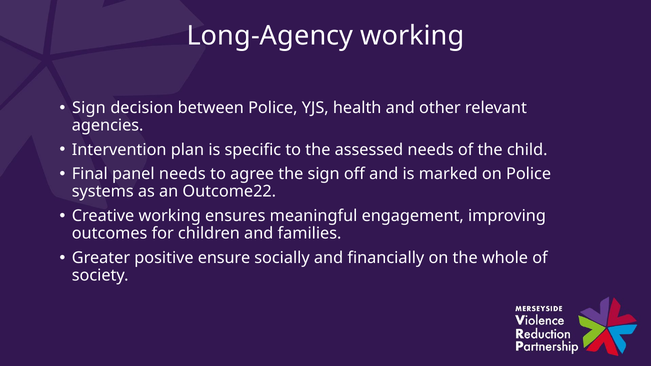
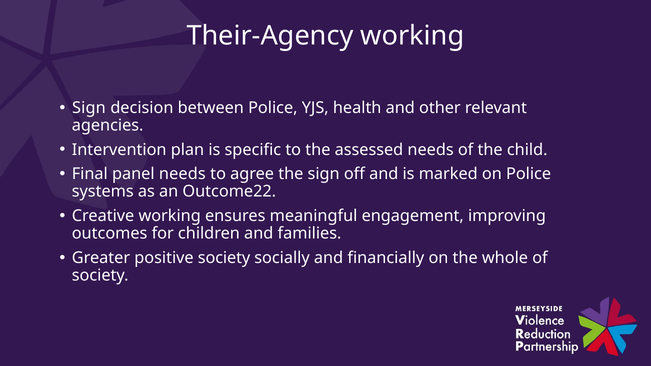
Long-Agency: Long-Agency -> Their-Agency (270, 36)
positive ensure: ensure -> society (224, 258)
